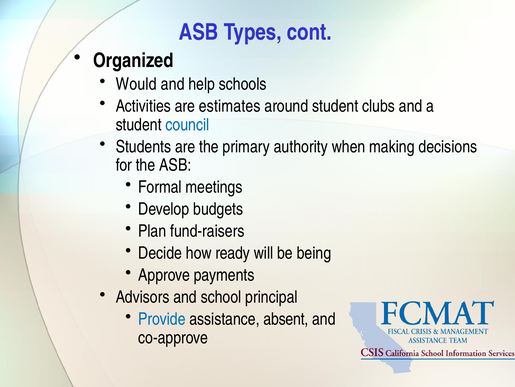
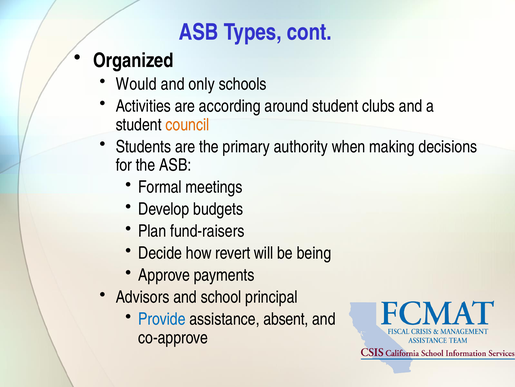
help: help -> only (202, 84)
estimates: estimates -> according (230, 106)
council colour: blue -> orange (188, 125)
ready: ready -> revert (233, 253)
